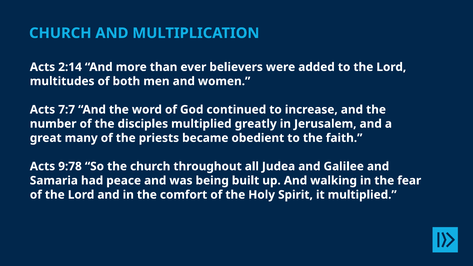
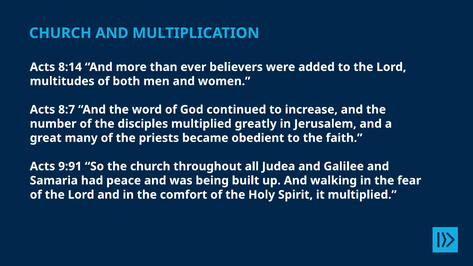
2:14: 2:14 -> 8:14 (70, 67)
7:7: 7:7 -> 8:7 (67, 110)
9:78: 9:78 -> 9:91 (70, 166)
